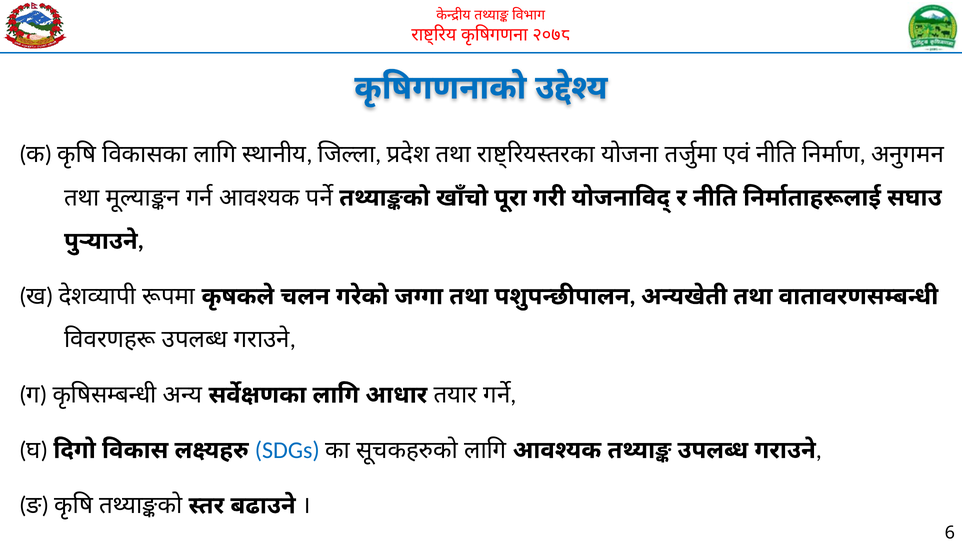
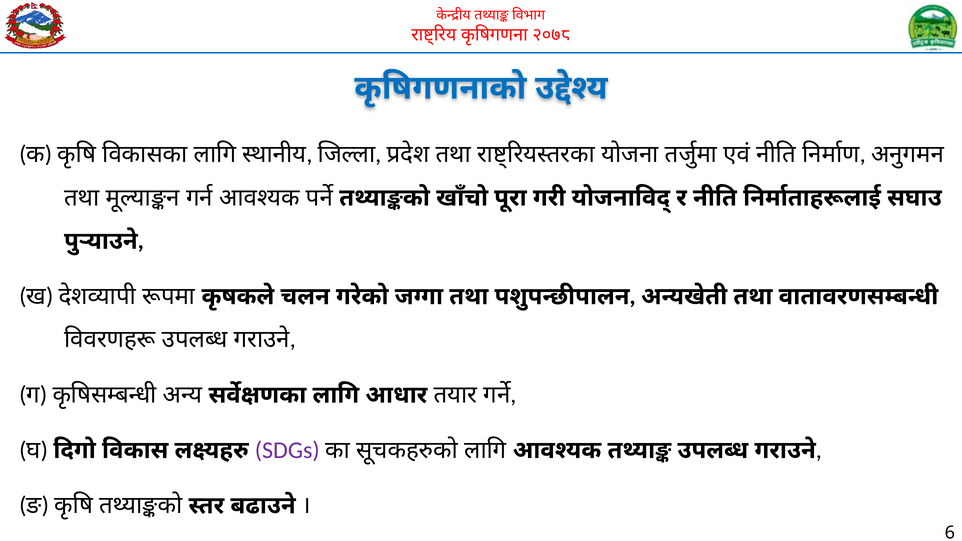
SDGs colour: blue -> purple (287, 450)
